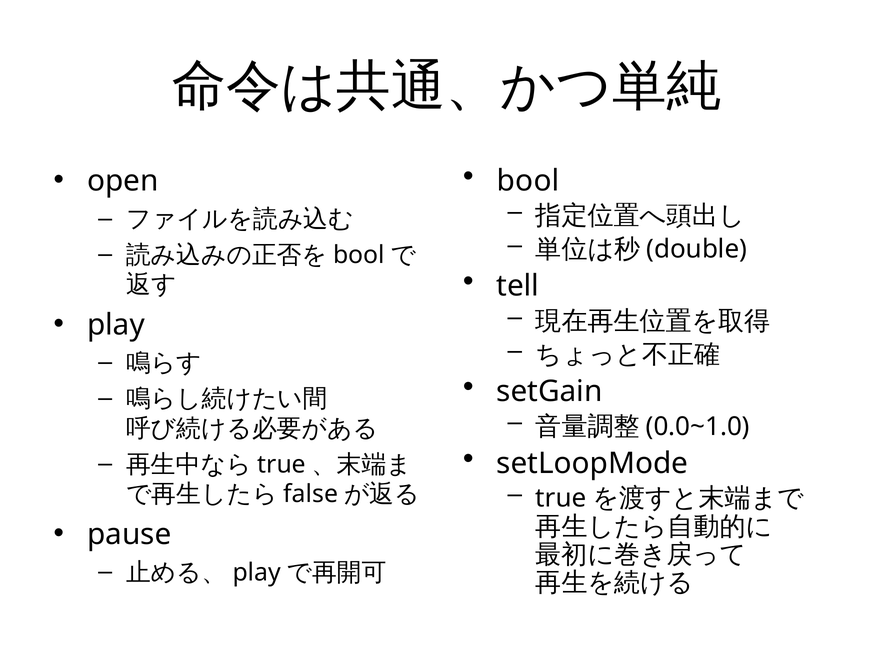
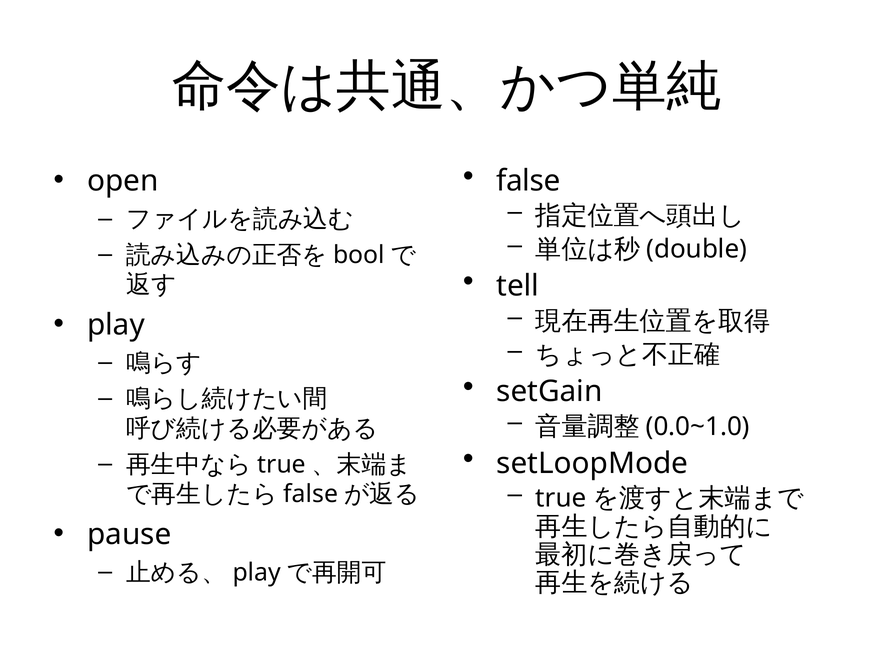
bool: bool -> false (528, 181)
